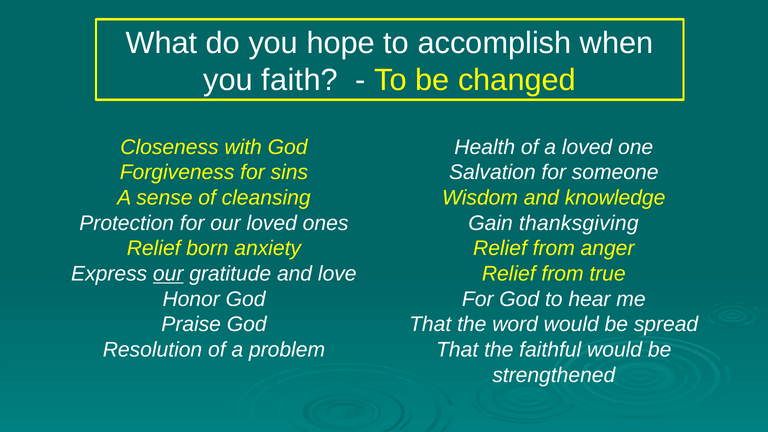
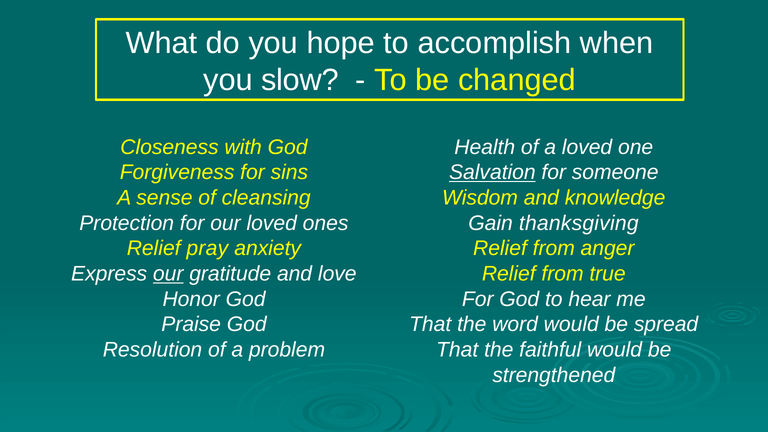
faith: faith -> slow (300, 80)
Salvation underline: none -> present (492, 172)
born: born -> pray (207, 249)
